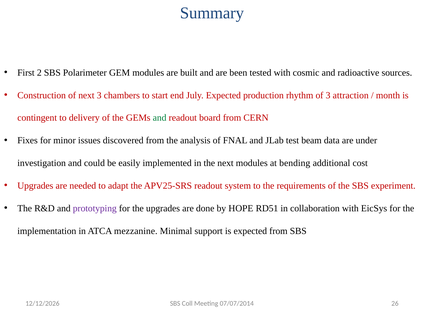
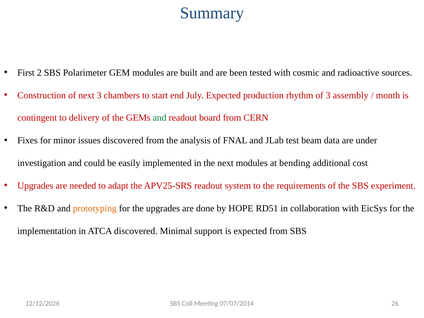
attraction: attraction -> assembly (351, 95)
prototyping colour: purple -> orange (95, 208)
ATCA mezzanine: mezzanine -> discovered (136, 231)
